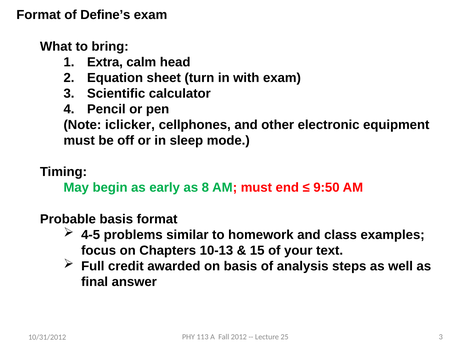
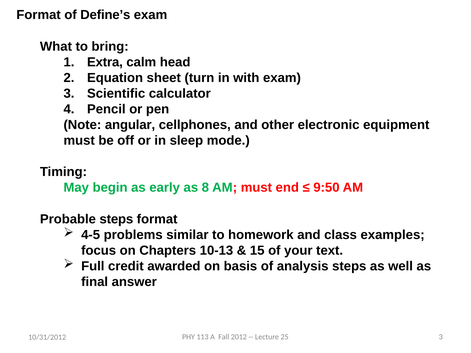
iclicker: iclicker -> angular (130, 125)
Probable basis: basis -> steps (116, 219)
